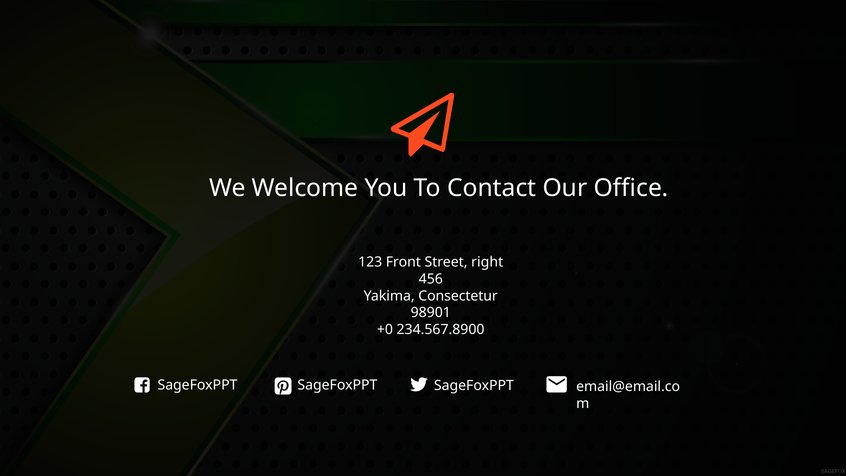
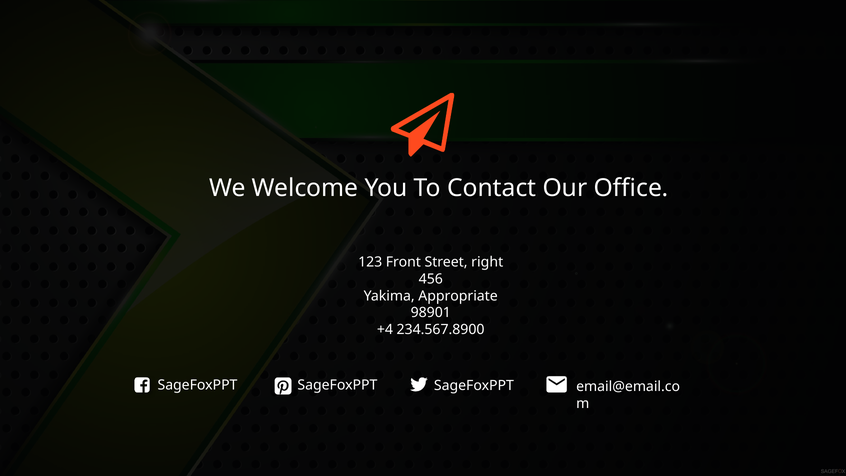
Consectetur: Consectetur -> Appropriate (458, 296)
+0: +0 -> +4 (385, 330)
